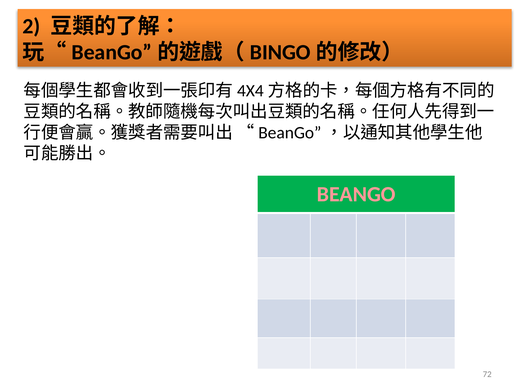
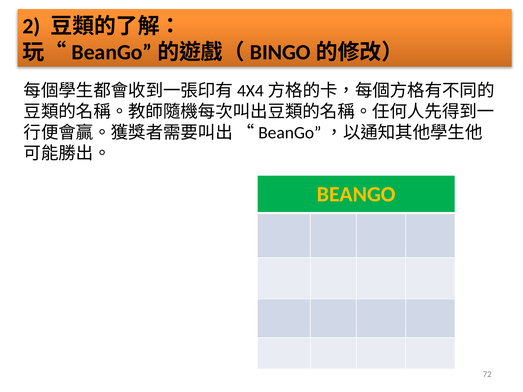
BEANGO colour: pink -> yellow (356, 195)
